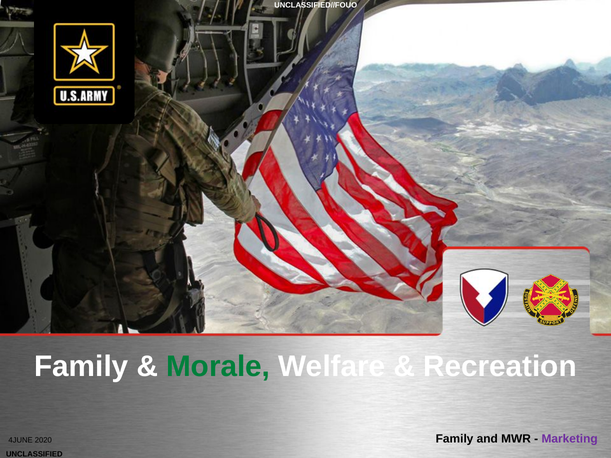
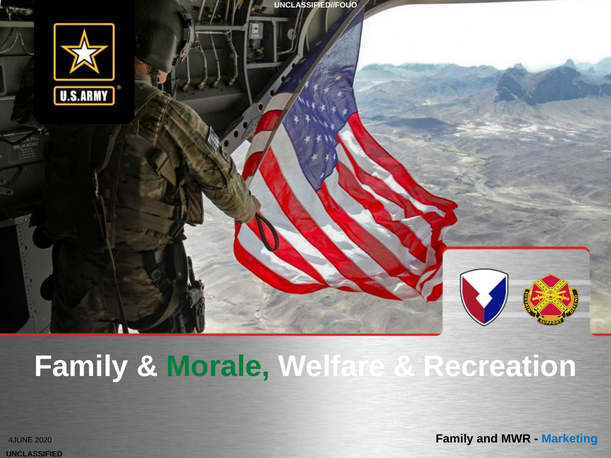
Marketing colour: purple -> blue (570, 439)
